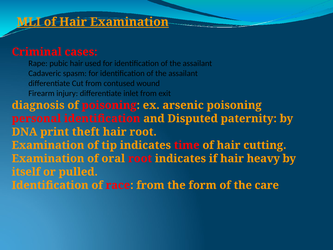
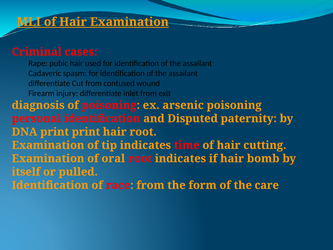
print theft: theft -> print (86, 132)
heavy: heavy -> bomb (263, 158)
